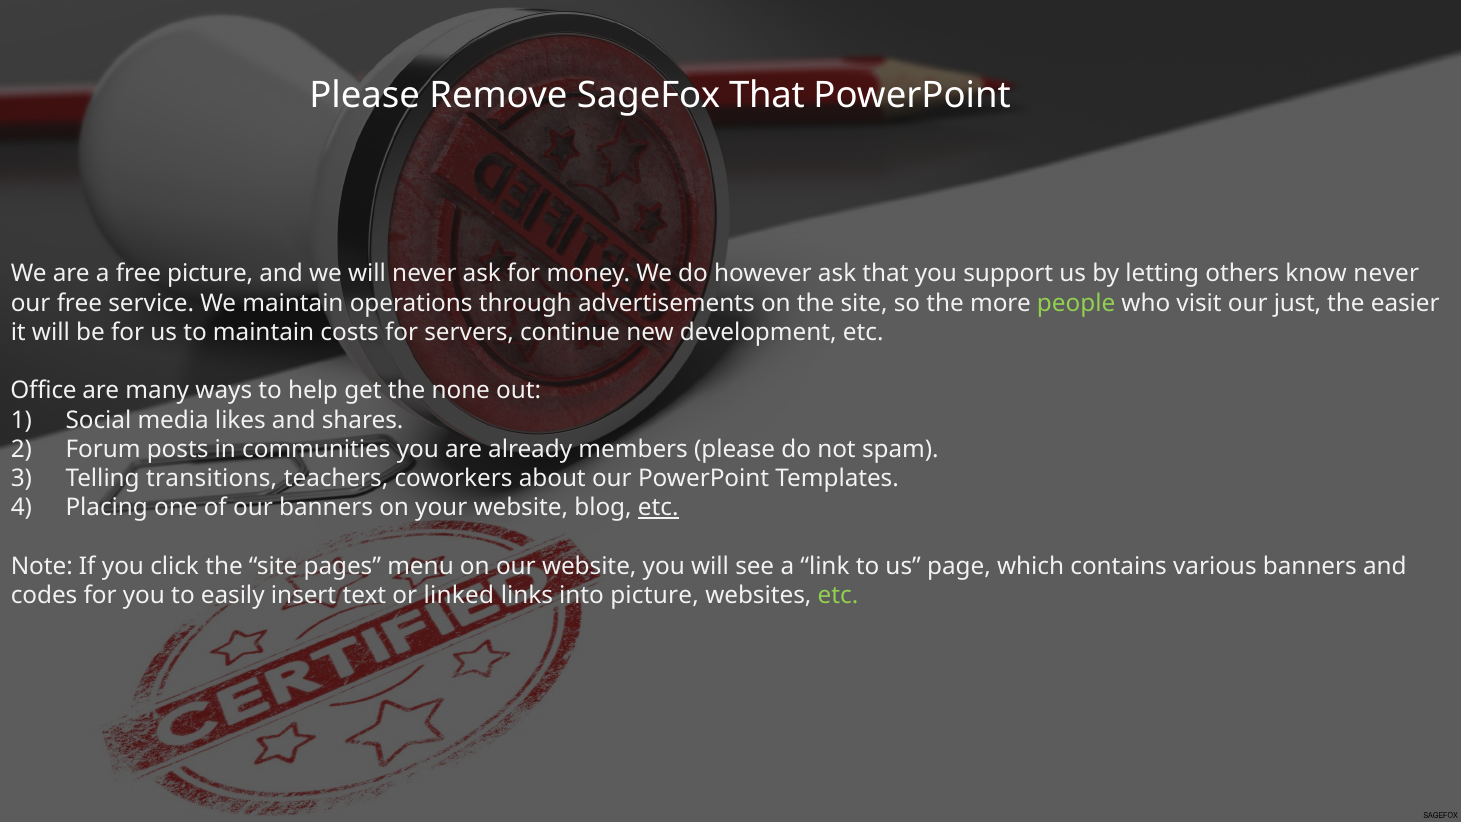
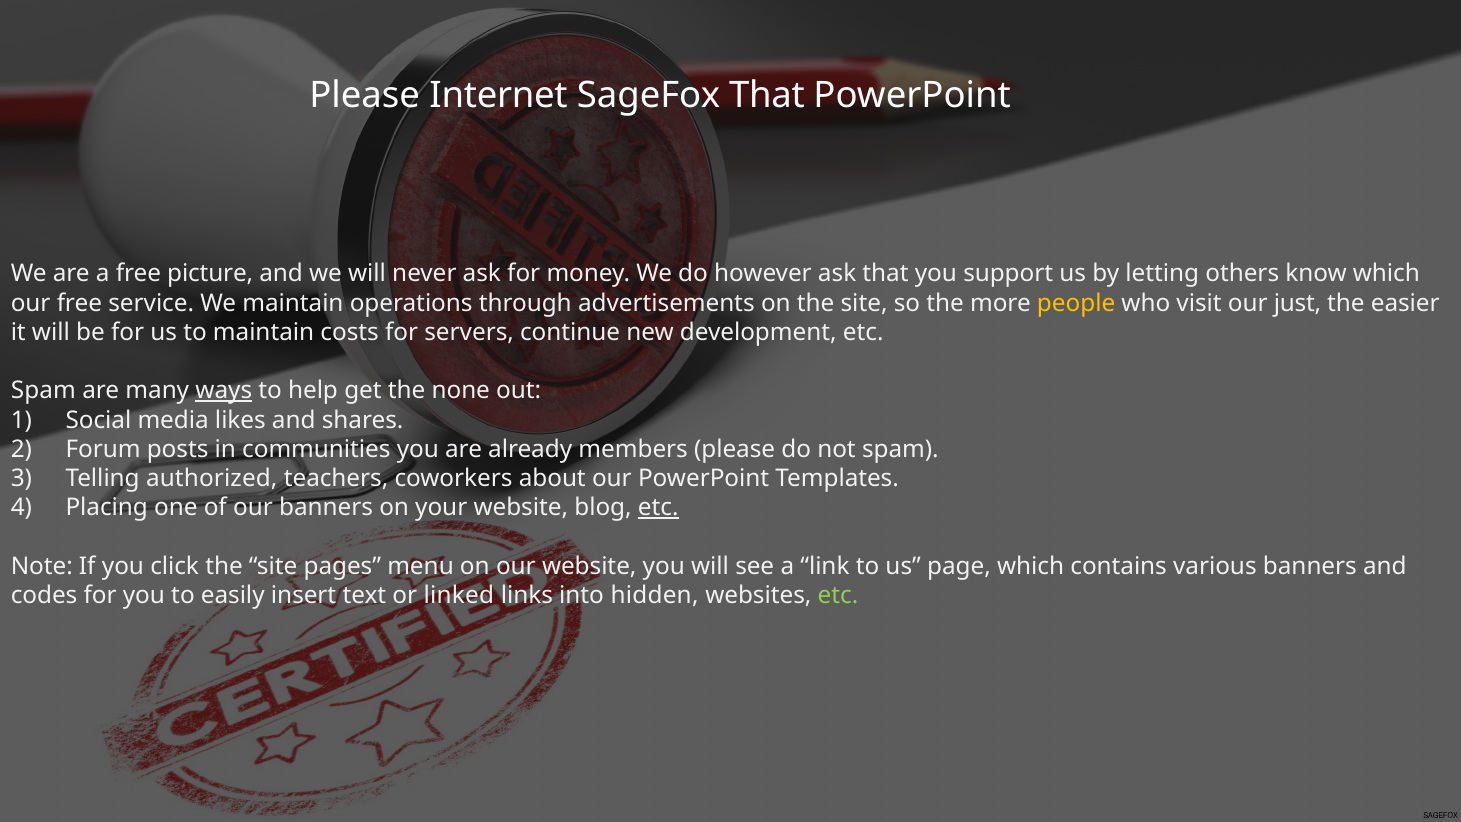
Remove: Remove -> Internet (499, 96)
know never: never -> which (1386, 274)
people colour: light green -> yellow (1076, 303)
Office: Office -> Spam (43, 391)
ways underline: none -> present (224, 391)
transitions: transitions -> authorized (212, 478)
into picture: picture -> hidden (655, 595)
